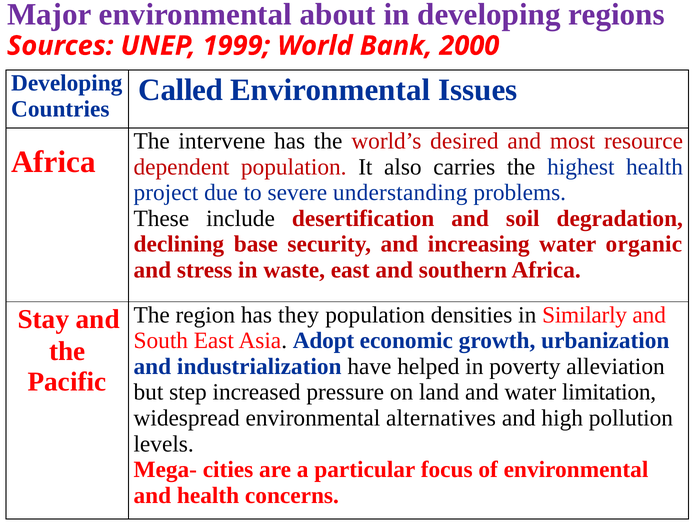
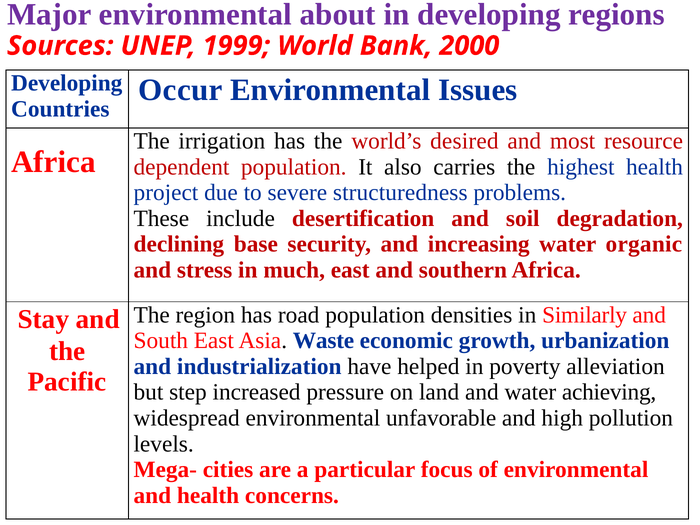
Called: Called -> Occur (181, 90)
intervene: intervene -> irrigation (222, 141)
understanding: understanding -> structuredness (400, 193)
waste: waste -> much (294, 270)
they: they -> road (299, 315)
Adopt: Adopt -> Waste (324, 341)
limitation: limitation -> achieving (609, 392)
alternatives: alternatives -> unfavorable (441, 418)
